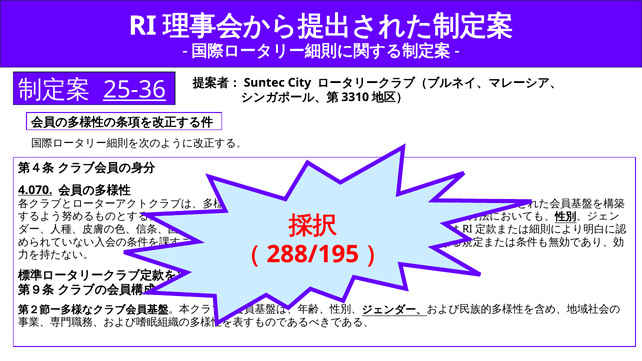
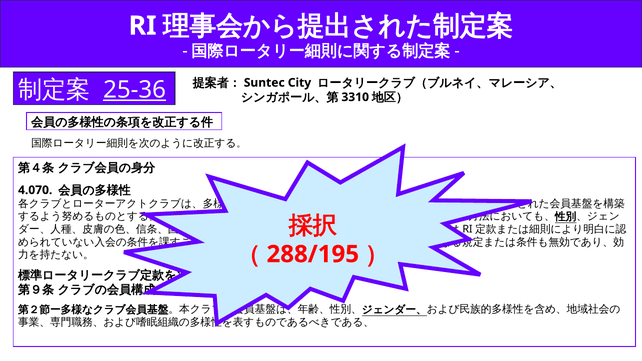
4.070 underline: present -> none (35, 190)
